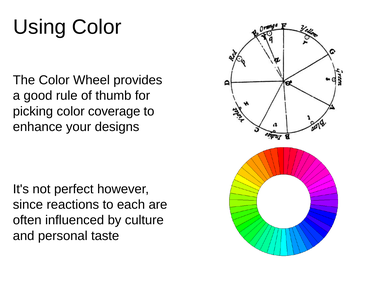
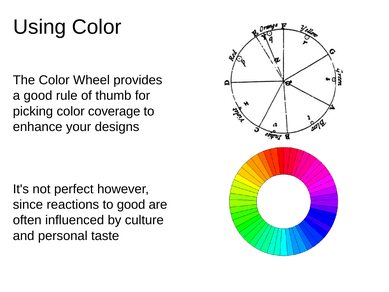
to each: each -> good (131, 204)
